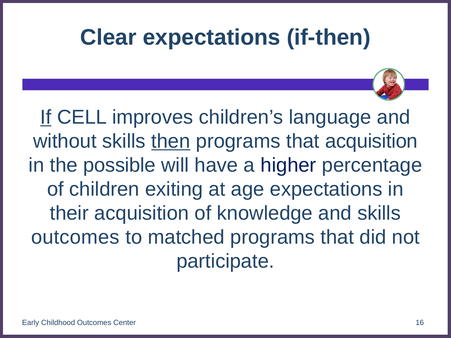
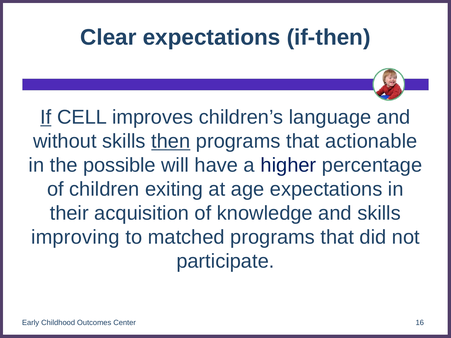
that acquisition: acquisition -> actionable (371, 141)
outcomes: outcomes -> improving (75, 237)
